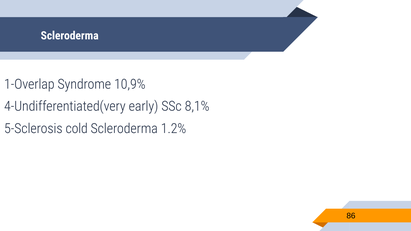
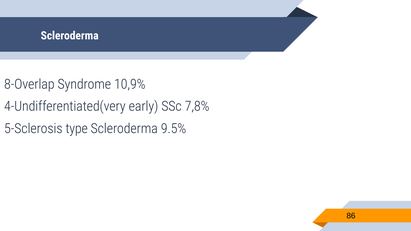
1-Overlap: 1-Overlap -> 8-Overlap (29, 84)
8,1%: 8,1% -> 7,8% (197, 107)
cold: cold -> type (77, 129)
1.2%: 1.2% -> 9.5% (174, 129)
